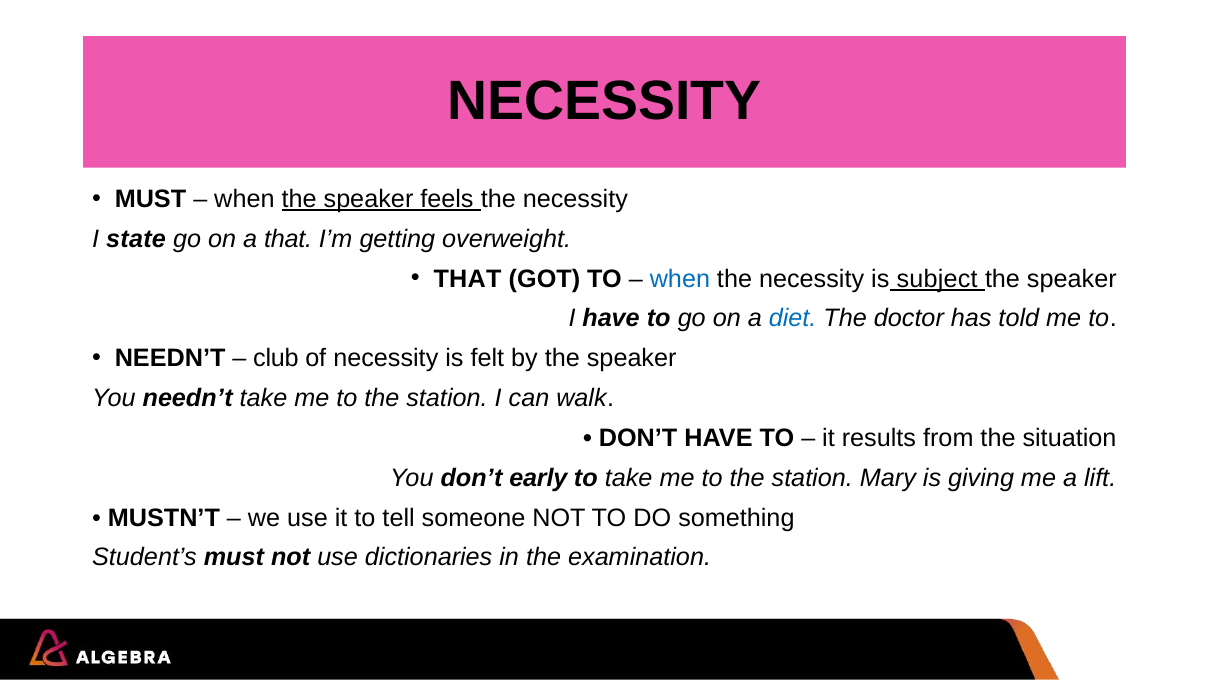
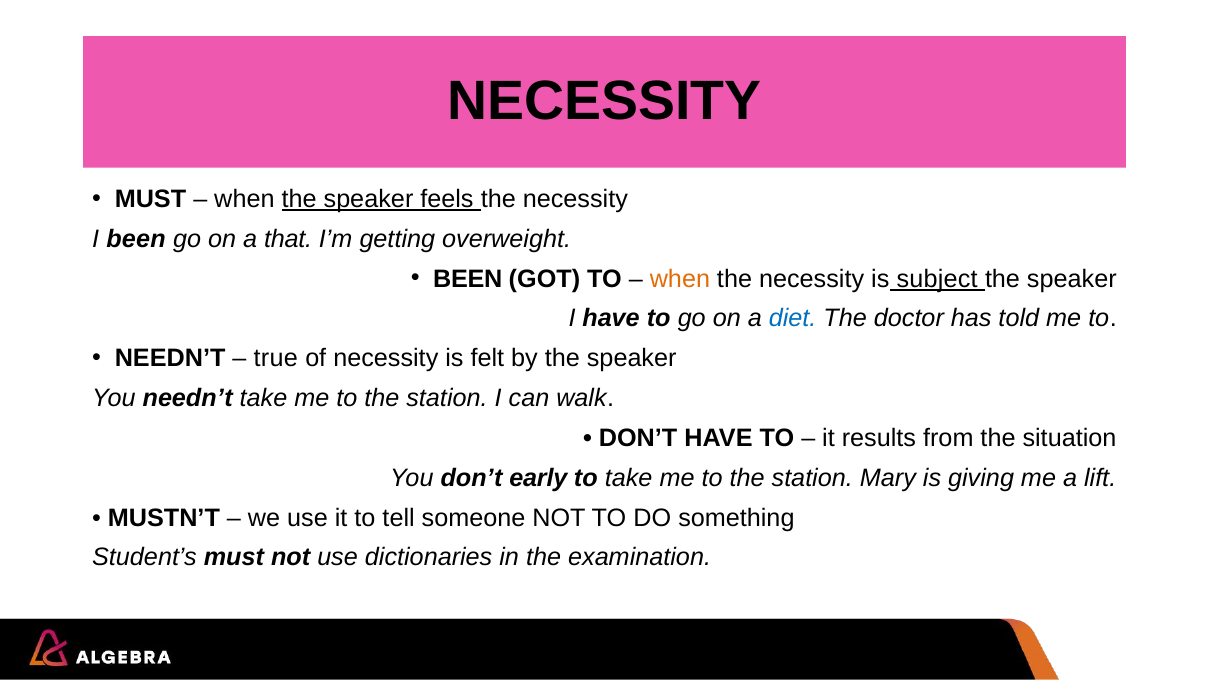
I state: state -> been (136, 239)
THAT: THAT -> BEEN (468, 279)
when colour: blue -> orange (680, 279)
club: club -> true (276, 358)
